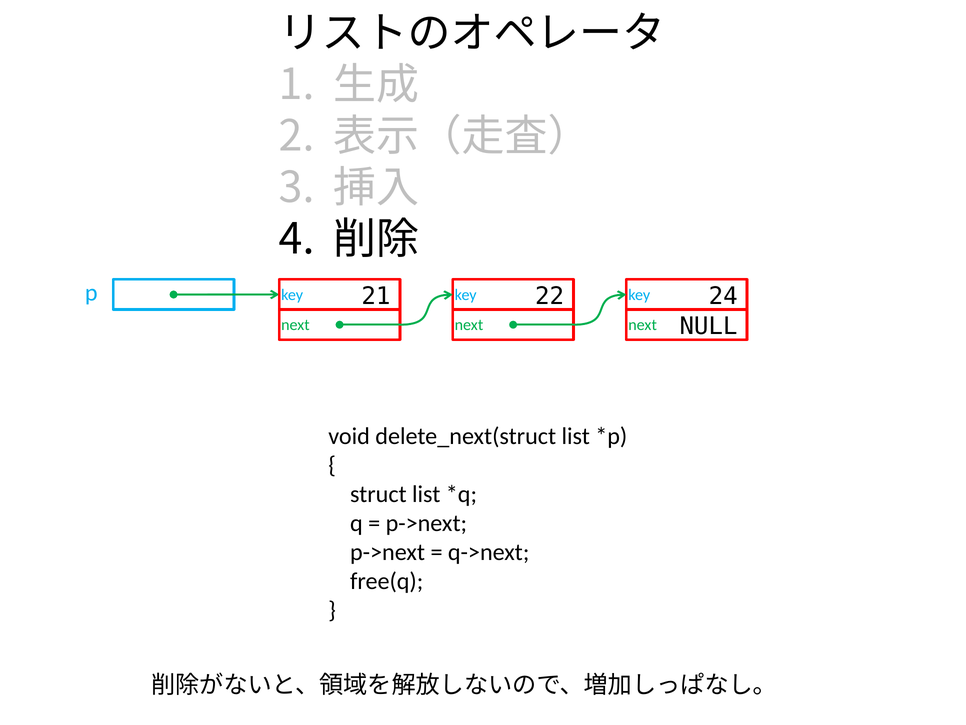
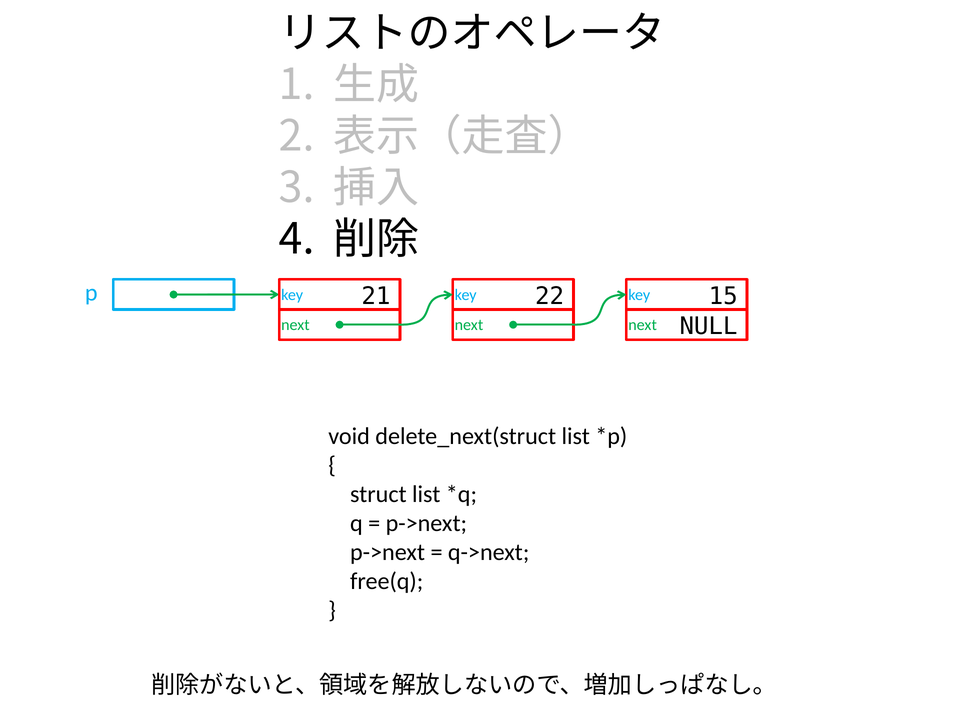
24: 24 -> 15 (723, 296)
